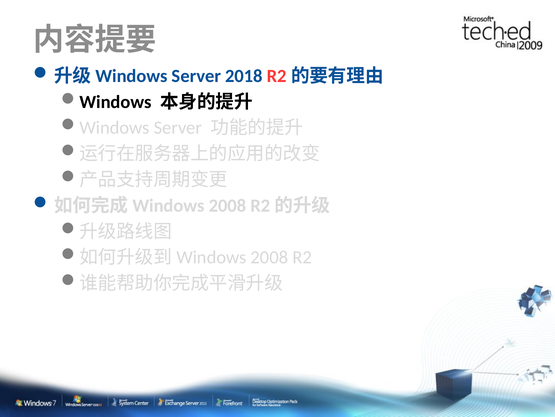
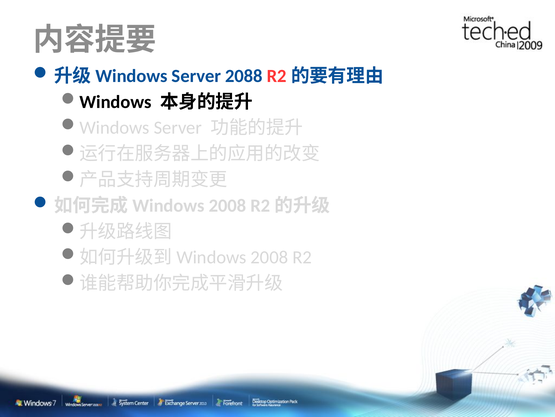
2018: 2018 -> 2088 (244, 76)
